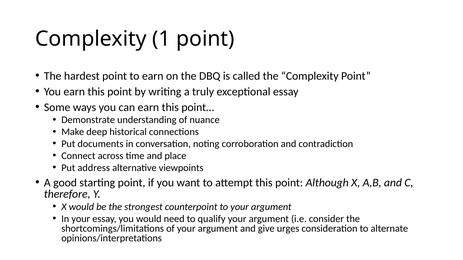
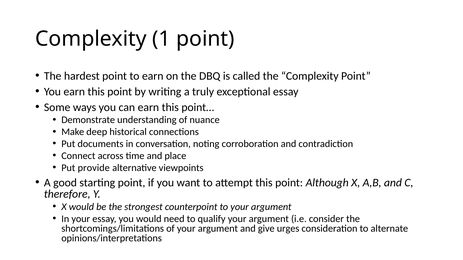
address: address -> provide (94, 168)
